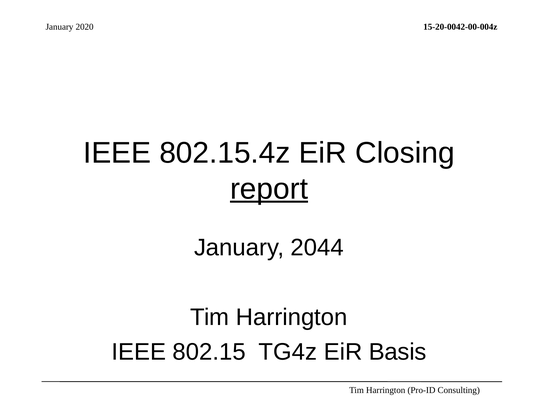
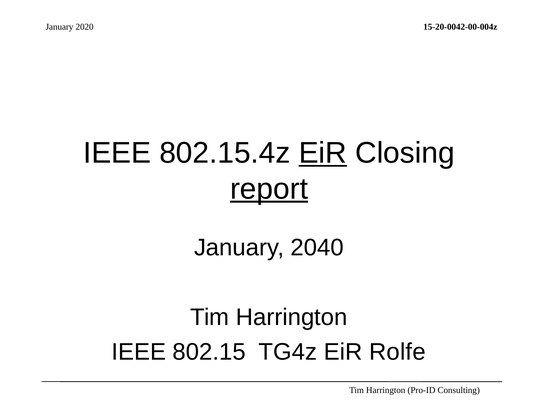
EiR underline: none -> present (323, 153)
2044: 2044 -> 2040 (317, 247)
Basis: Basis -> Rolfe (397, 351)
